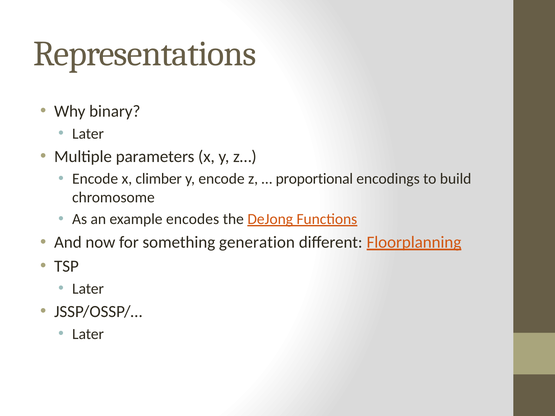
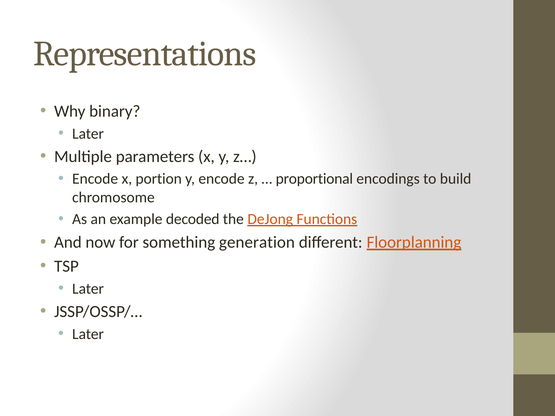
climber: climber -> portion (159, 179)
encodes: encodes -> decoded (193, 219)
